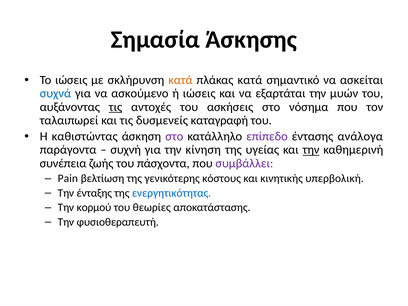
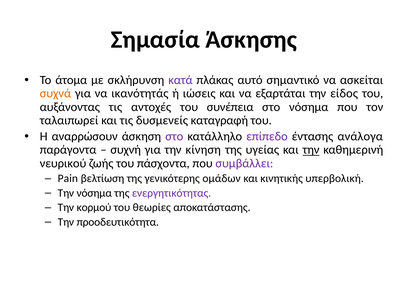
Το ιώσεις: ιώσεις -> άτομα (71, 80)
κατά colour: orange -> purple (180, 80)
πλάκας κατά: κατά -> αυτό (250, 80)
συχνά colour: blue -> orange (55, 94)
ασκούμενο: ασκούμενο -> ικανότητάς (140, 94)
μυών: μυών -> είδος (344, 94)
τις underline: present -> none (115, 107)
ασκήσεις: ασκήσεις -> συνέπεια (230, 107)
καθιστώντας: καθιστώντας -> αναρρώσουν (85, 136)
συνέπεια: συνέπεια -> νευρικού (63, 163)
κόστους: κόστους -> ομάδων (222, 178)
Την ένταξης: ένταξης -> νόσημα (94, 193)
ενεργητικότητας colour: blue -> purple (172, 193)
φυσιοθεραπευτή: φυσιοθεραπευτή -> προοδευτικότητα (118, 222)
